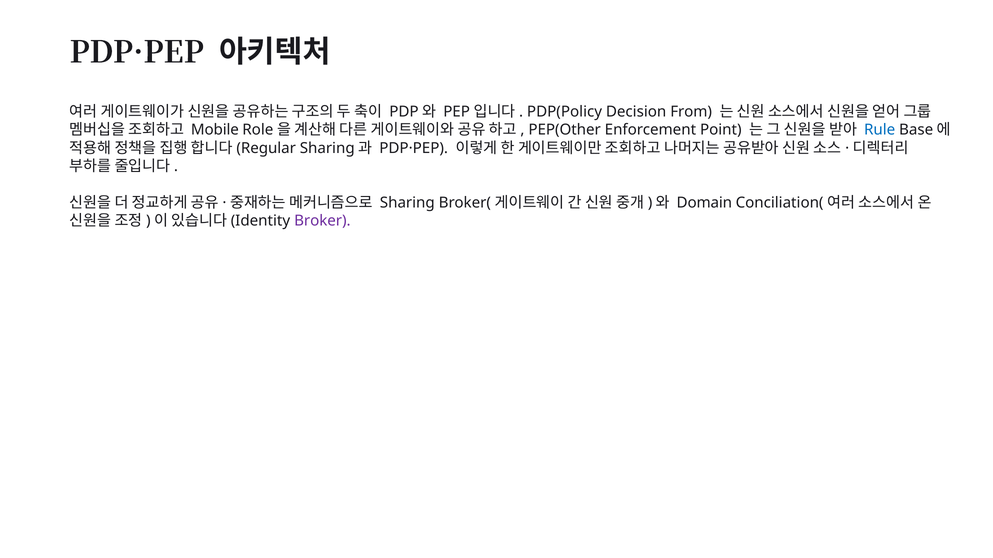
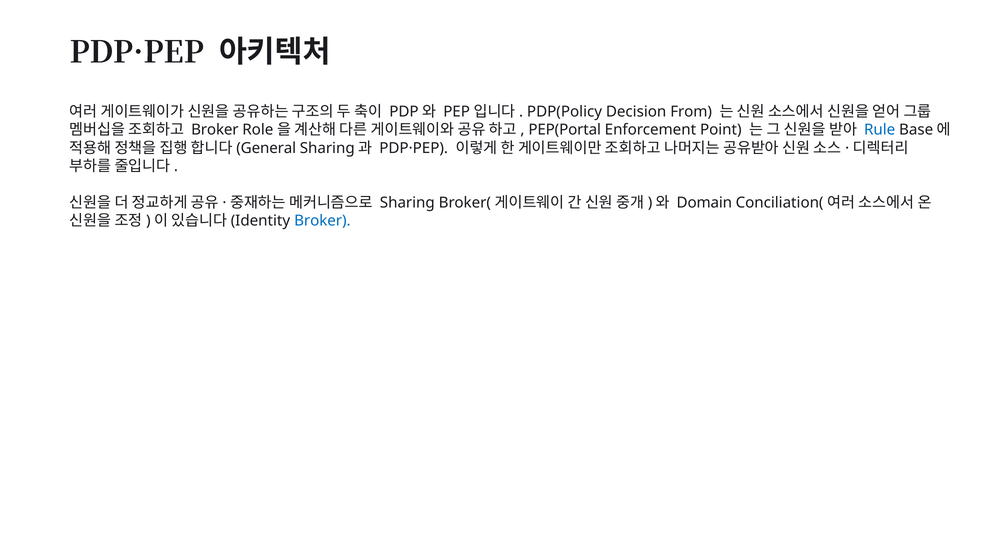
Mobile: Mobile -> Broker (215, 130)
PEP(Other: PEP(Other -> PEP(Portal (565, 130)
Regular: Regular -> General (266, 148)
Broker colour: purple -> blue (322, 221)
